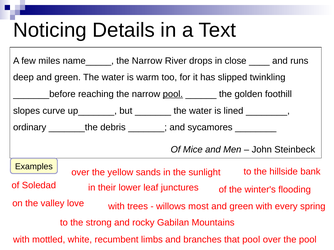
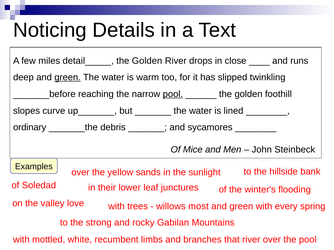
name_____: name_____ -> detail_____ (88, 61)
Narrow: Narrow -> Golden (147, 61)
green underline: none -> present (68, 78)
that pool: pool -> river (251, 240)
